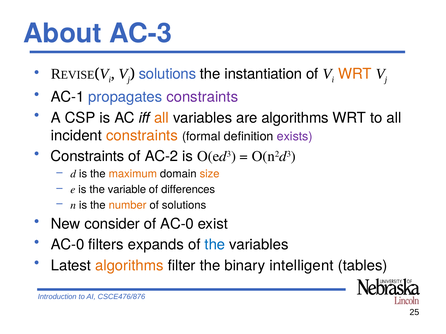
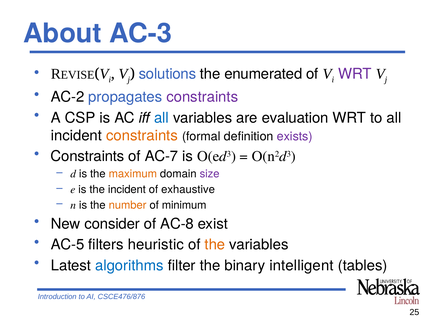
instantiation: instantiation -> enumerated (263, 74)
WRT colour: orange -> purple (355, 74)
AC-1: AC-1 -> AC-2 (68, 97)
all colour: orange -> blue (161, 118)
are algorithms: algorithms -> evaluation (295, 118)
AC-2: AC-2 -> AC-7 (161, 157)
size colour: orange -> purple (210, 174)
the variable: variable -> incident (127, 190)
differences: differences -> exhaustive (188, 190)
of solutions: solutions -> minimum (184, 205)
of AC-0: AC-0 -> AC-8 (177, 224)
AC-0: AC-0 -> AC-5 (68, 245)
expands: expands -> heuristic (156, 245)
the colour: blue -> orange (215, 245)
algorithms colour: orange -> blue (129, 266)
